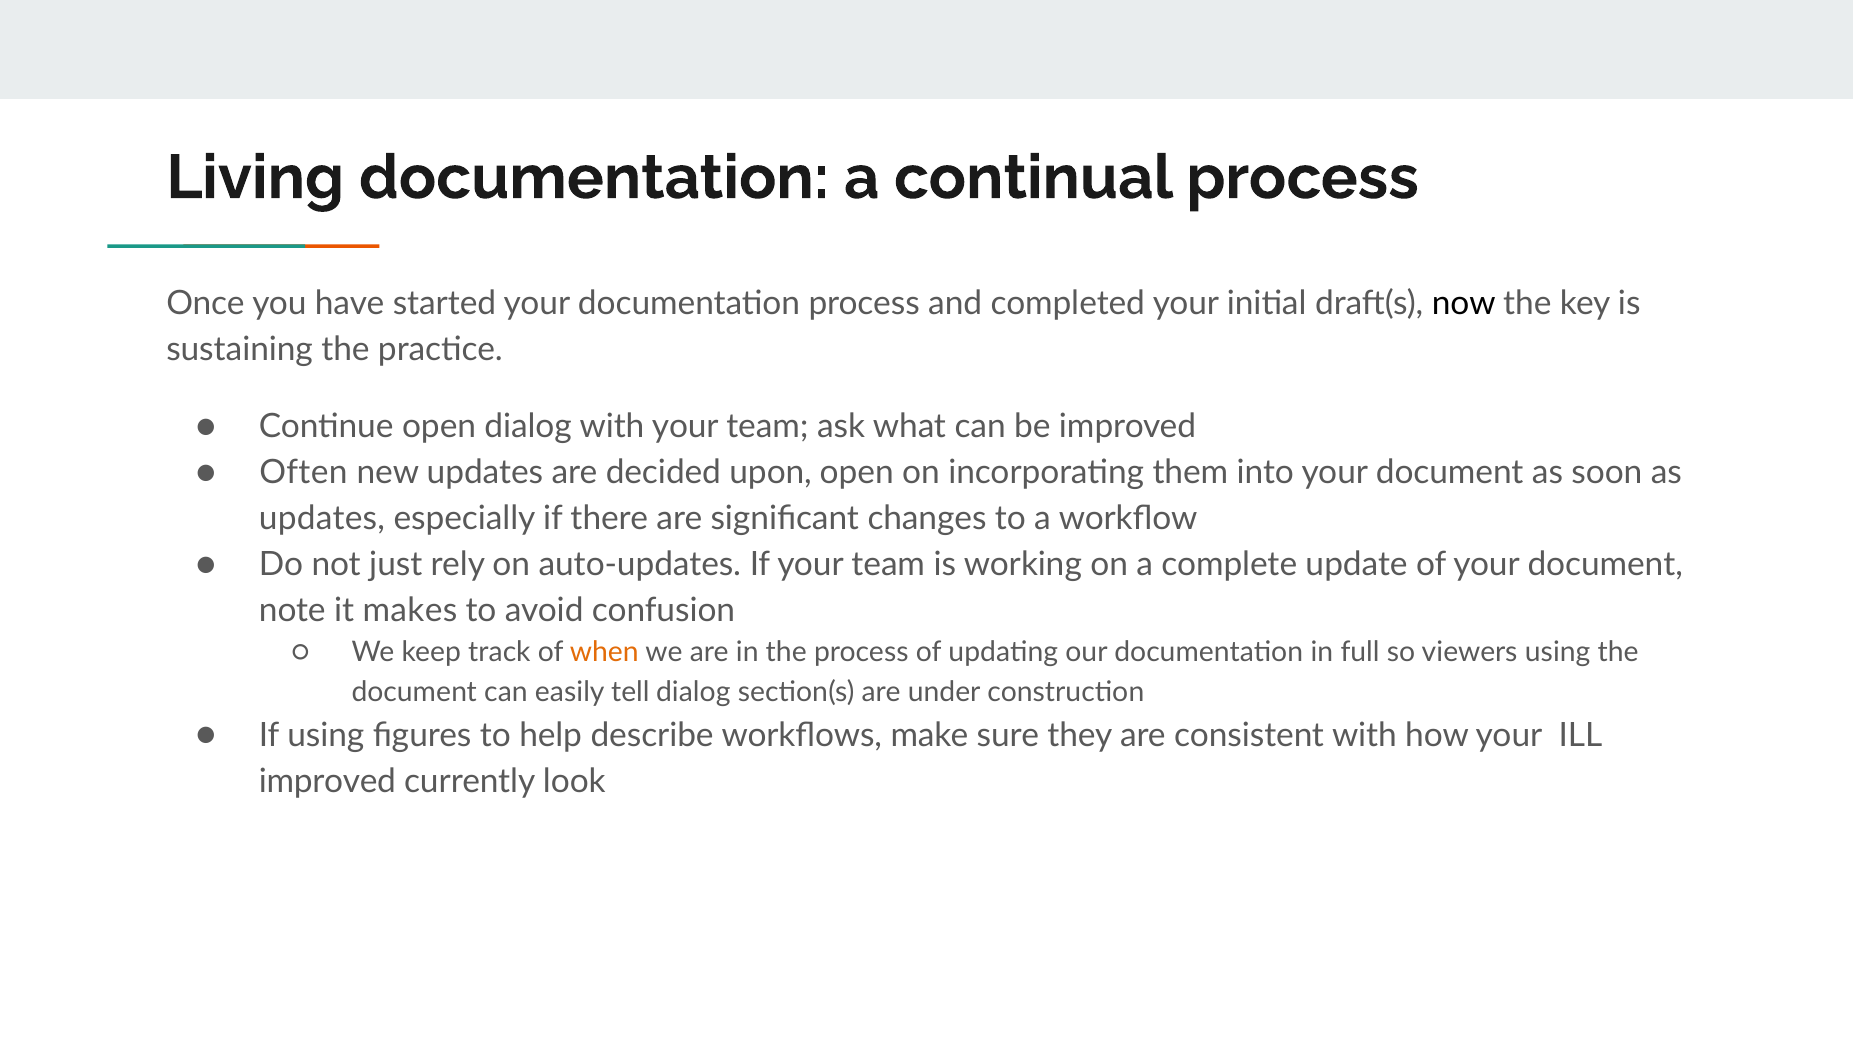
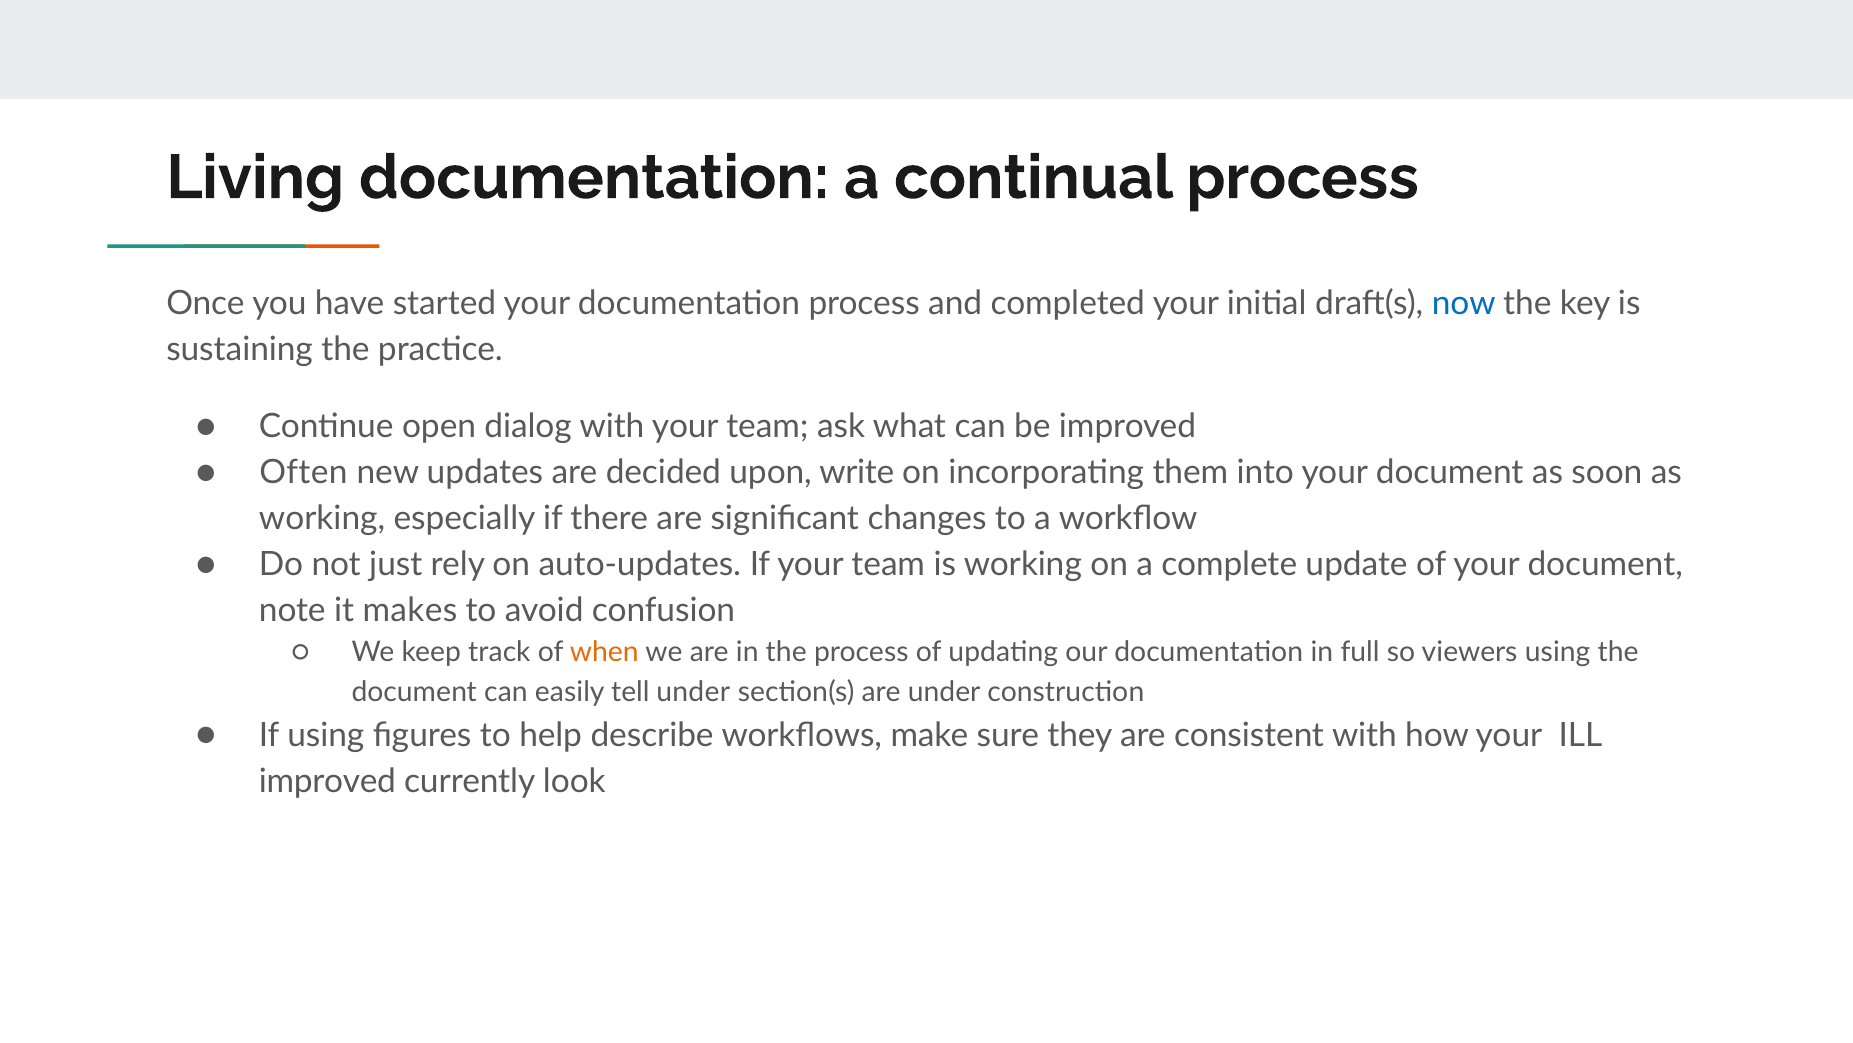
now colour: black -> blue (1464, 304)
upon open: open -> write (857, 472)
updates: updates -> working (322, 518)
tell dialog: dialog -> under (693, 691)
